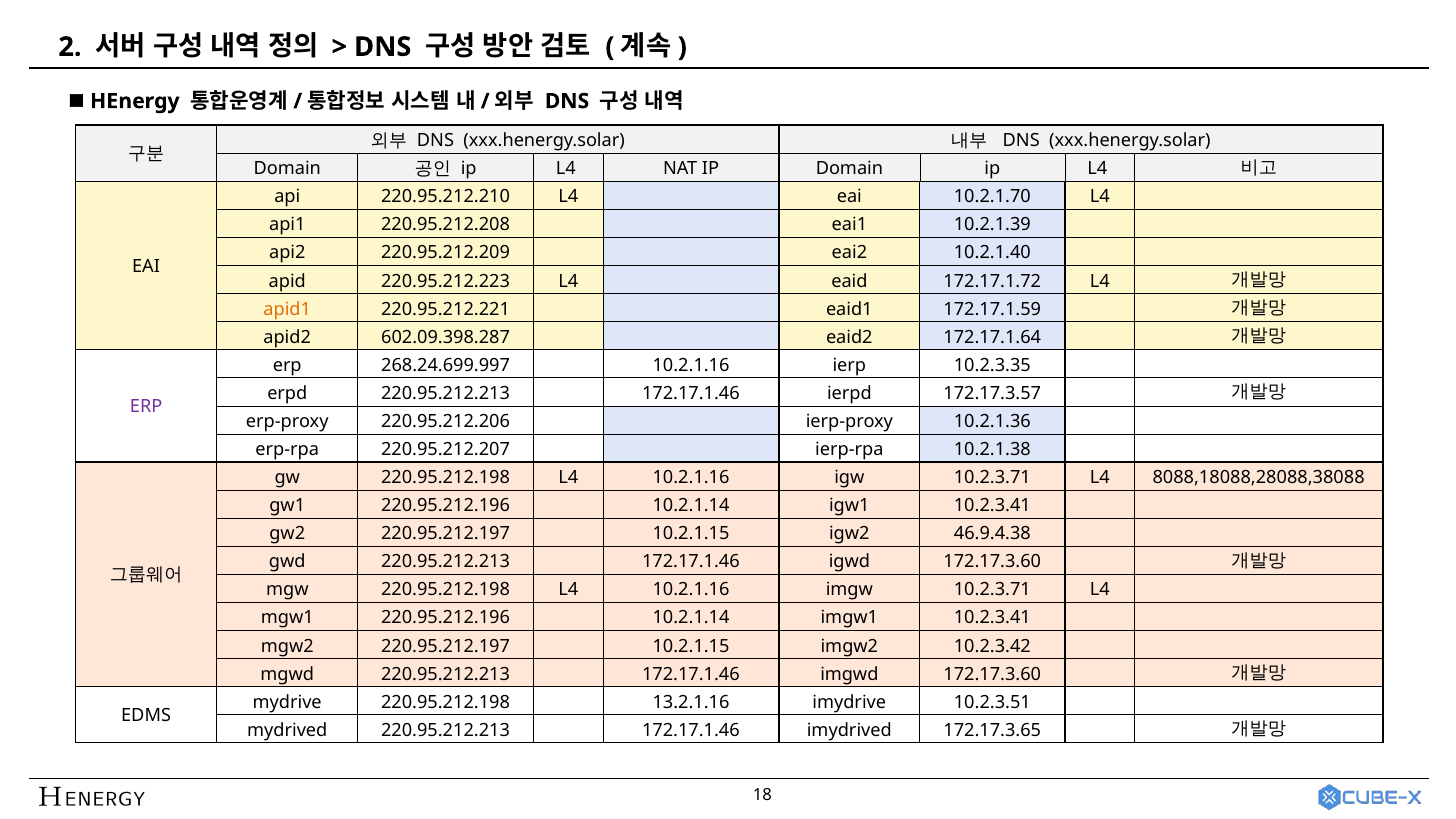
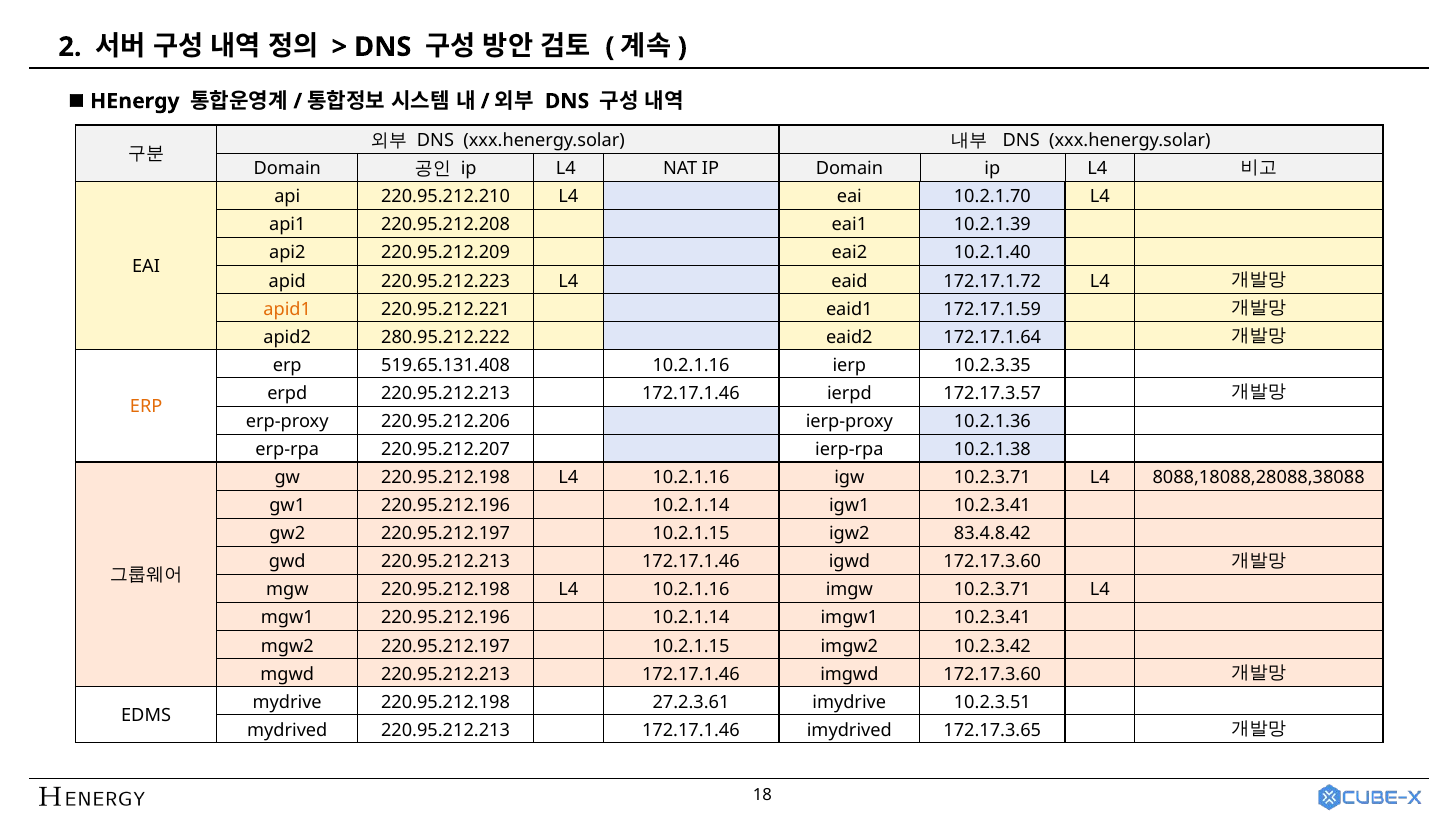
602.09.398.287: 602.09.398.287 -> 280.95.212.222 (446, 337)
268.24.699.997: 268.24.699.997 -> 519.65.131.408 (446, 365)
ERP colour: purple -> orange (146, 407)
46.9.4.38: 46.9.4.38 -> 83.4.8.42 (992, 534)
13.2.1.16: 13.2.1.16 -> 27.2.3.61 (691, 702)
